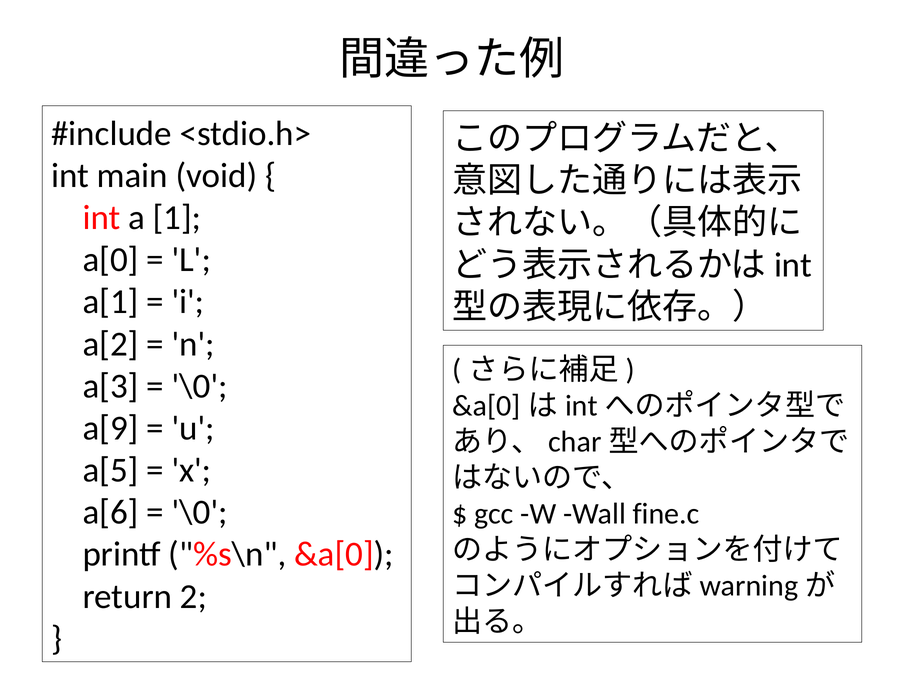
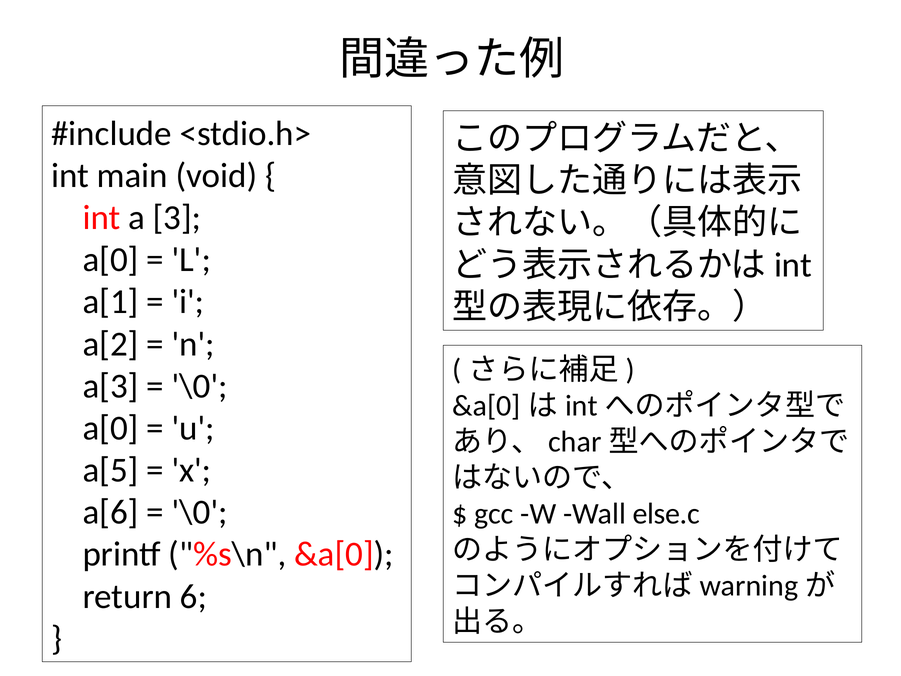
1: 1 -> 3 (177, 218)
a[9: a[9 -> a[0 (111, 428)
fine.c: fine.c -> else.c (666, 514)
2: 2 -> 6 (194, 596)
